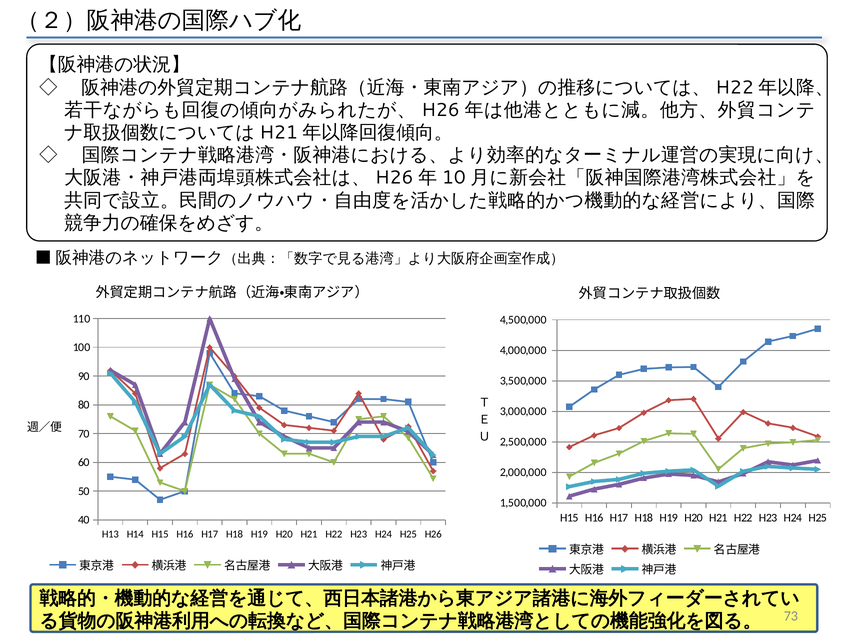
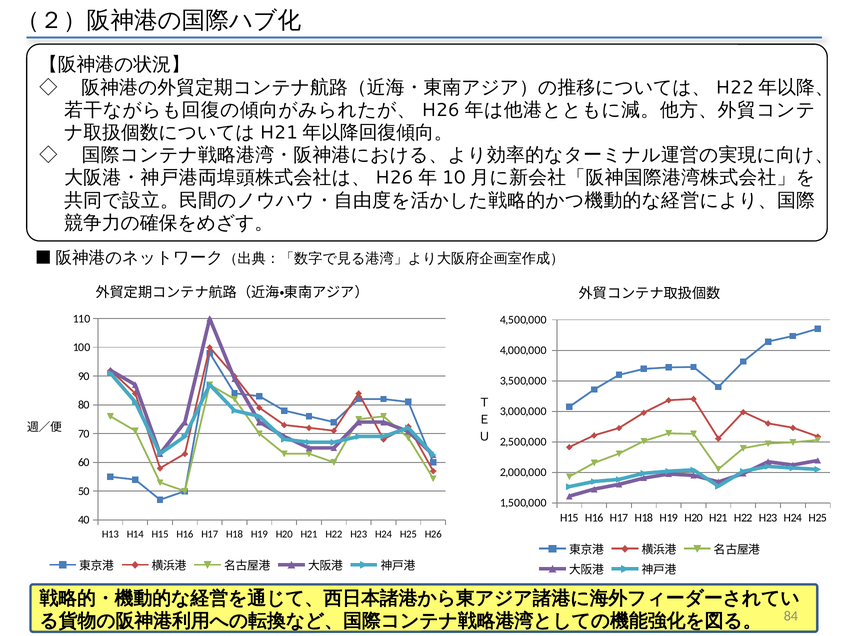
73: 73 -> 84 (791, 617)
